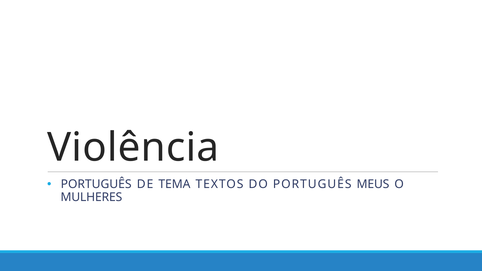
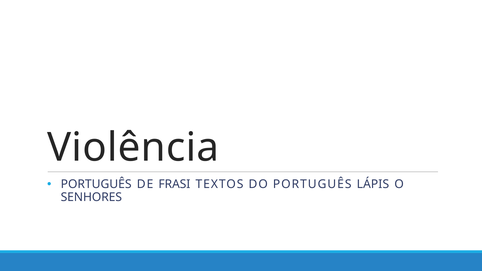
TEMA: TEMA -> FRASI (174, 184)
MEUS: MEUS -> LÁPIS (373, 184)
MULHERES: MULHERES -> SENHORES (91, 197)
